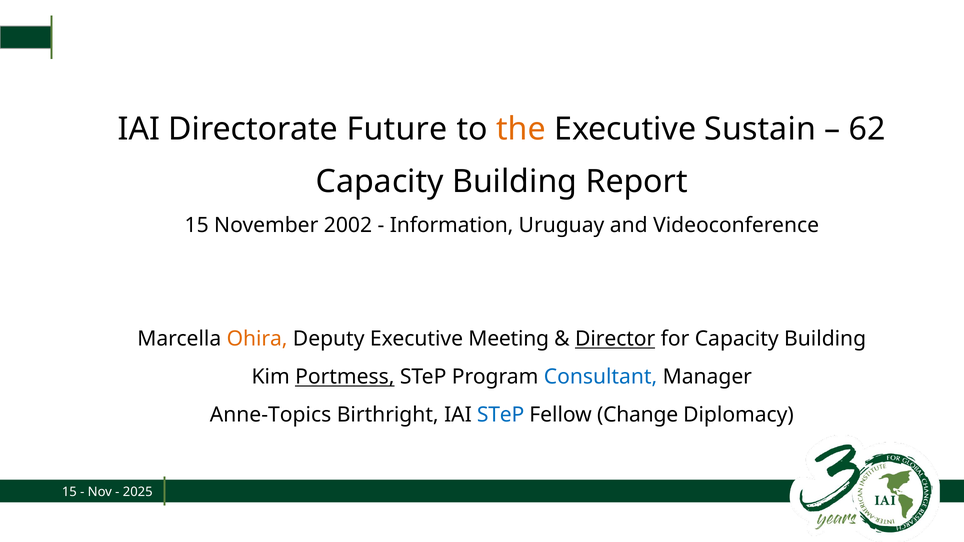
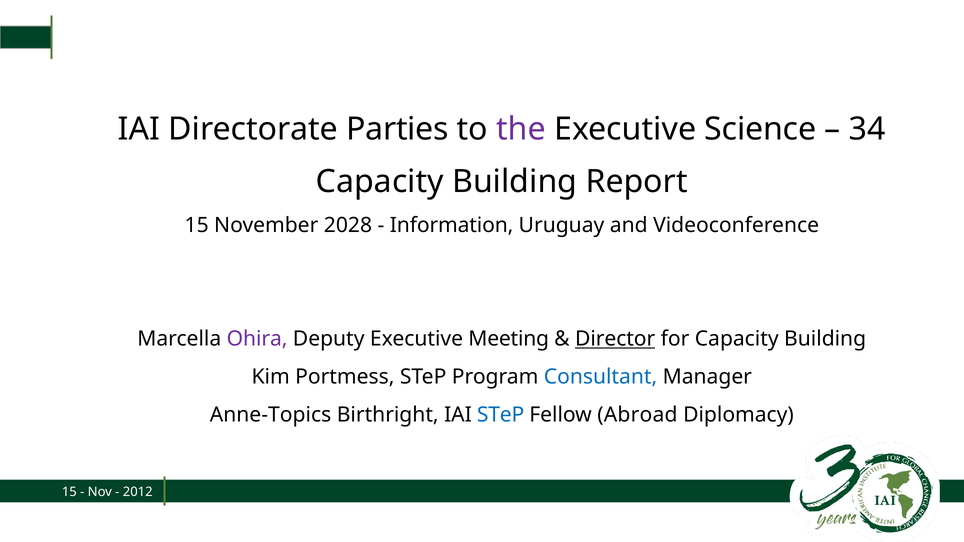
Future: Future -> Parties (397, 129)
the colour: orange -> purple (521, 129)
Sustain: Sustain -> Science (760, 129)
62: 62 -> 34 (867, 129)
2002: 2002 -> 2028 (348, 226)
Ohira colour: orange -> purple (257, 339)
Portmess underline: present -> none (345, 377)
Change: Change -> Abroad (637, 415)
2025: 2025 -> 2012 (138, 492)
